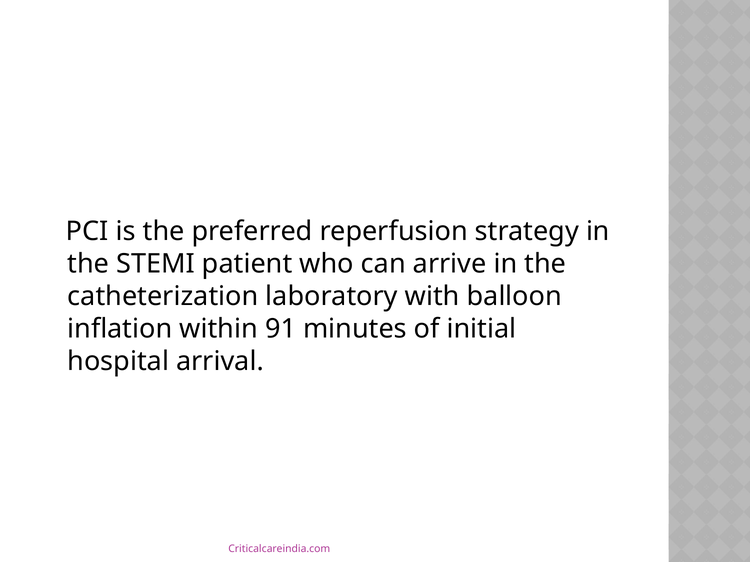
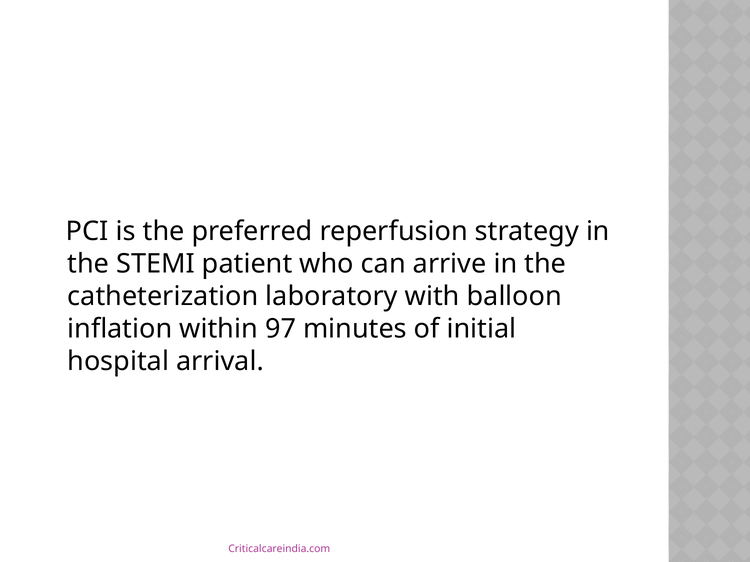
91: 91 -> 97 (281, 329)
